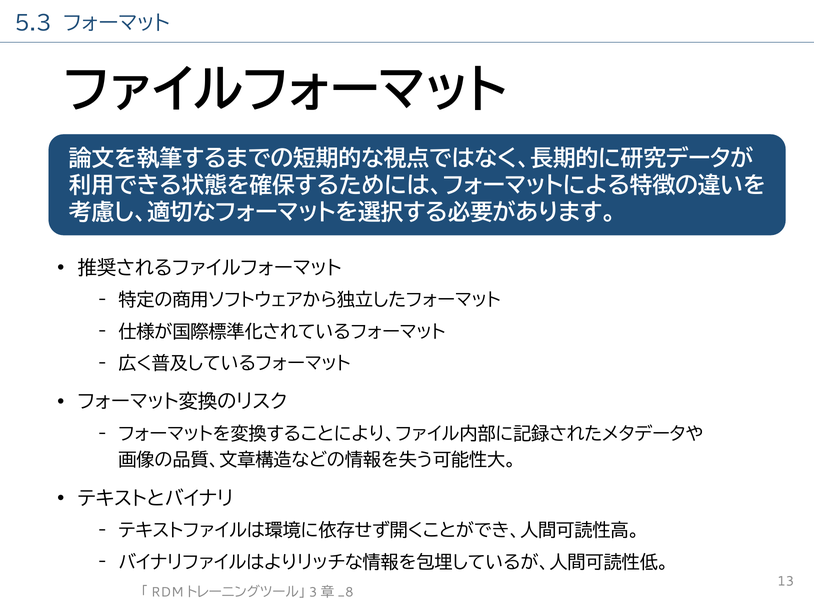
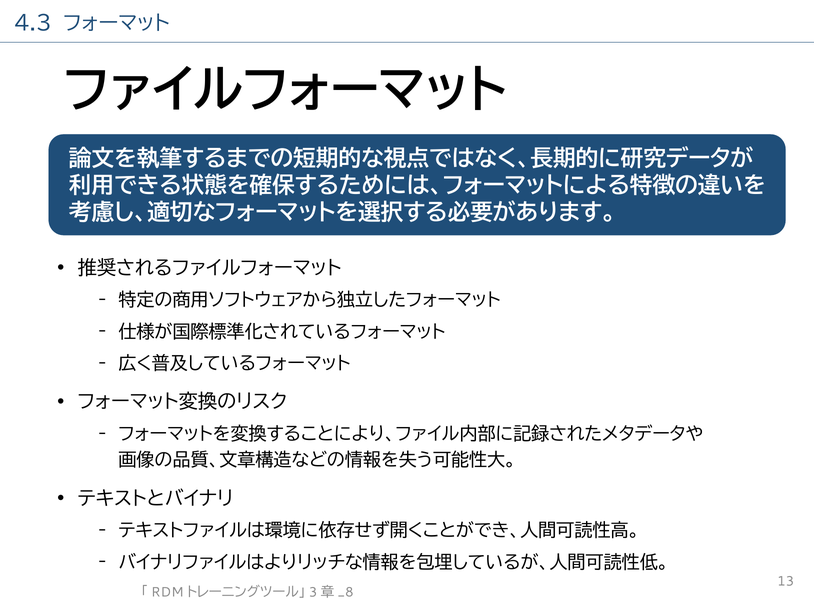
5.3: 5.3 -> 4.3 (33, 23)
